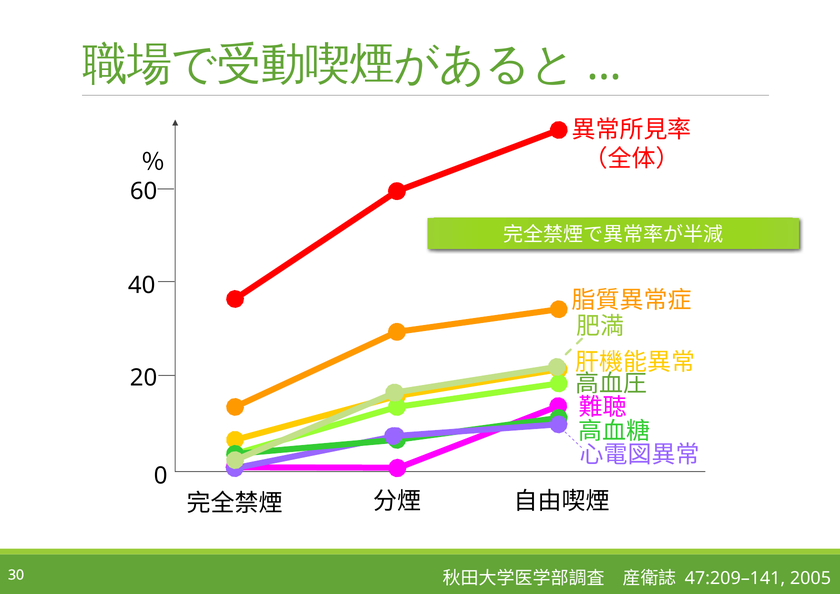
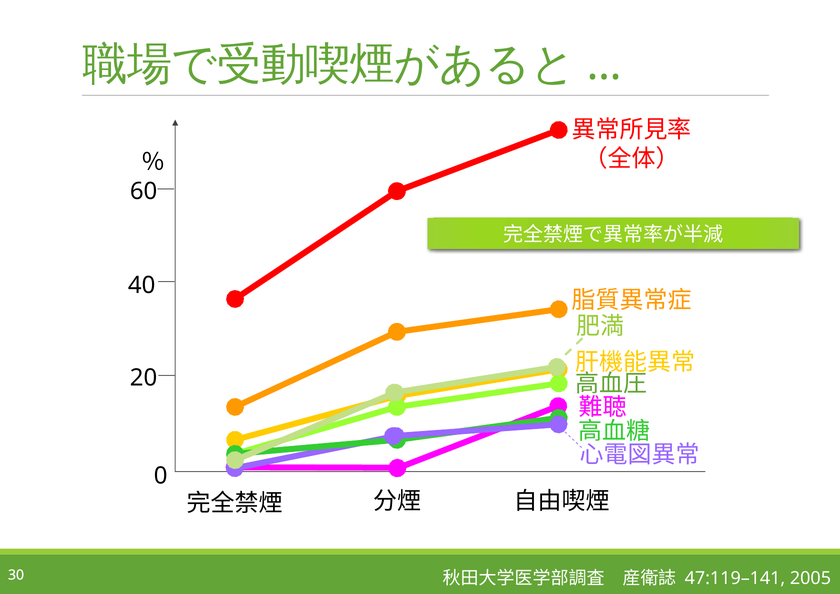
47:209–141: 47:209–141 -> 47:119–141 (735, 578)
